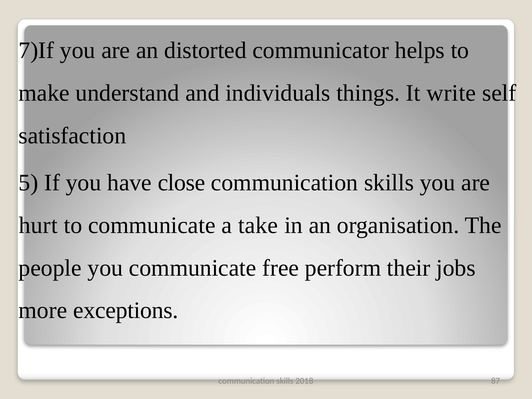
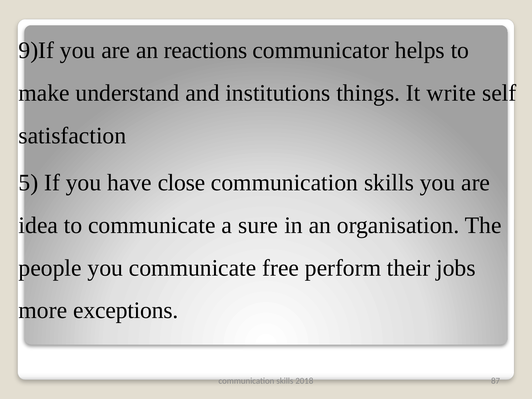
7)If: 7)If -> 9)If (36, 50)
distorted: distorted -> reactions (206, 50)
individuals: individuals -> institutions (278, 93)
hurt: hurt -> idea (38, 225)
take: take -> sure (258, 225)
